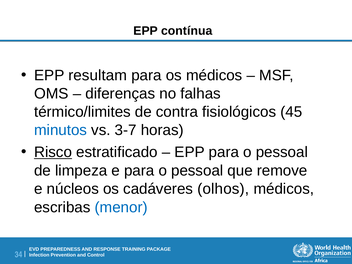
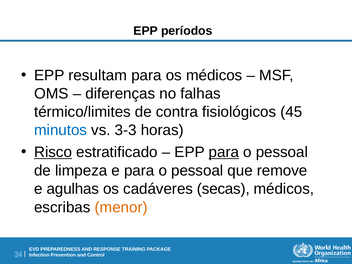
contínua: contínua -> períodos (187, 31)
3-7: 3-7 -> 3-3 (126, 130)
para underline: none -> present (224, 152)
núcleos: núcleos -> agulhas (73, 189)
olhos: olhos -> secas (223, 189)
menor colour: blue -> orange (121, 207)
